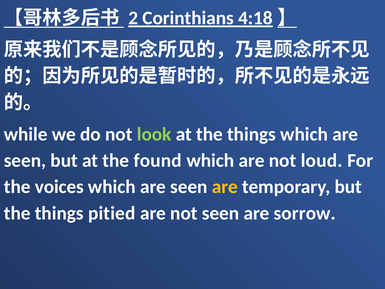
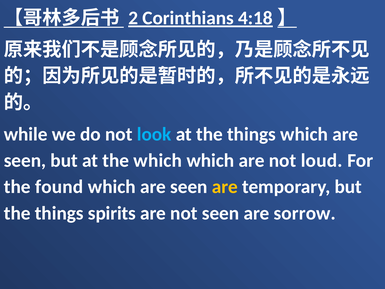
look colour: light green -> light blue (154, 134)
the found: found -> which (158, 160)
voices: voices -> found (59, 187)
pitied: pitied -> spirits (112, 213)
